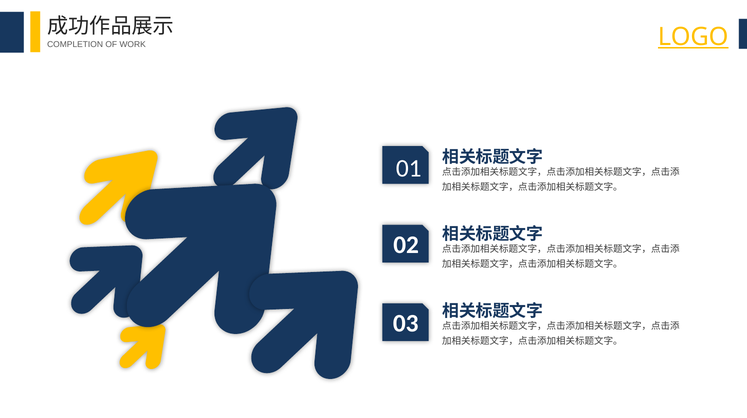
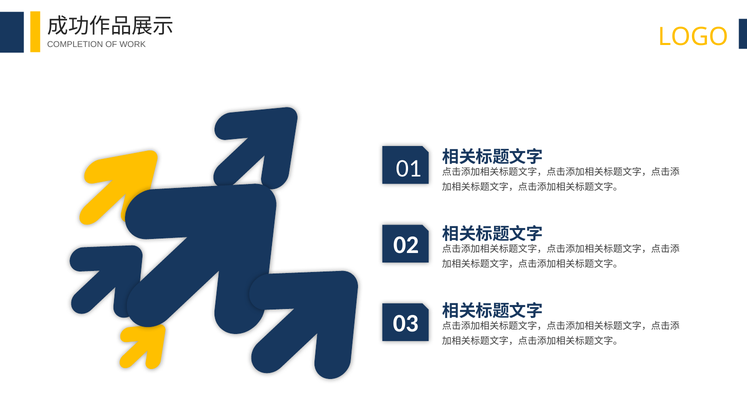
LOGO underline: present -> none (693, 37)
